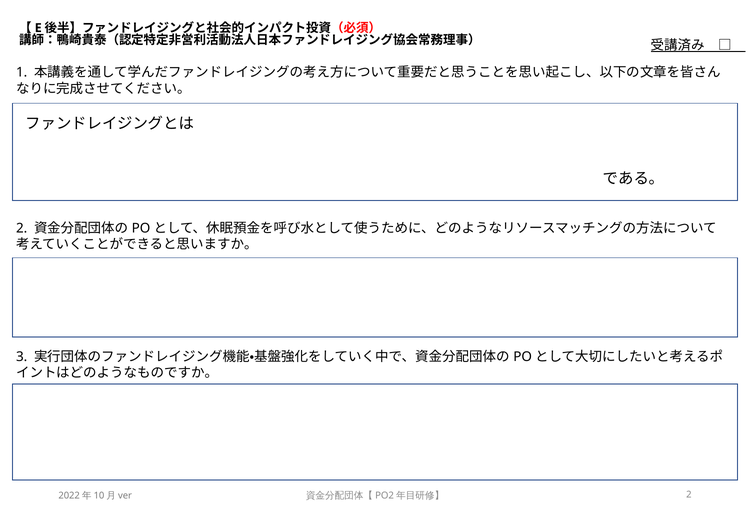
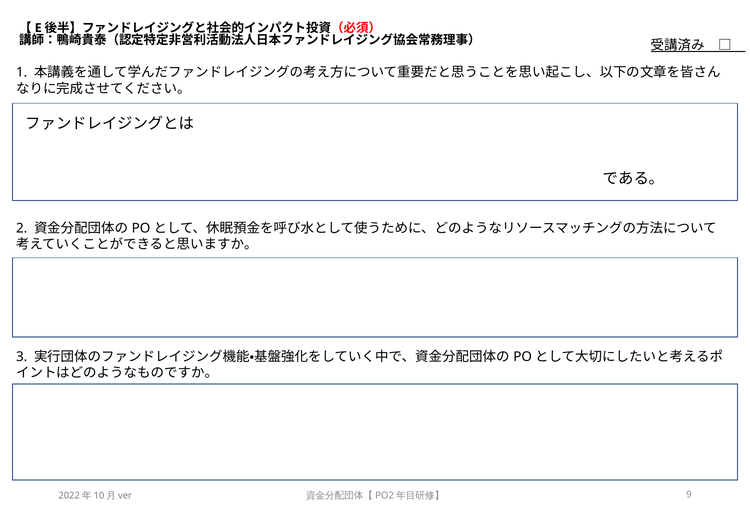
2: 2 -> 9 (689, 495)
